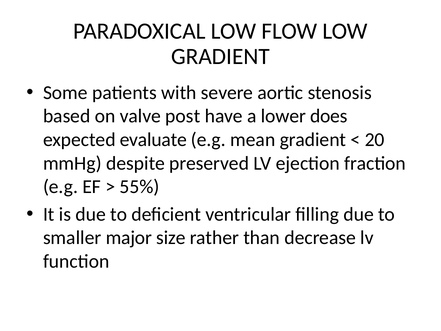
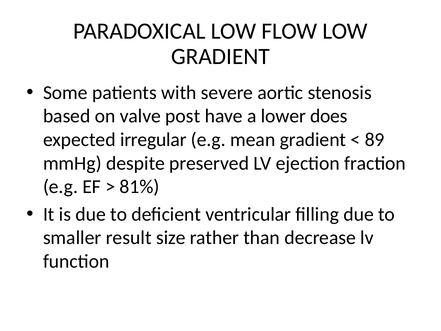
evaluate: evaluate -> irregular (153, 140)
20: 20 -> 89 (375, 140)
55%: 55% -> 81% (140, 187)
major: major -> result (129, 238)
